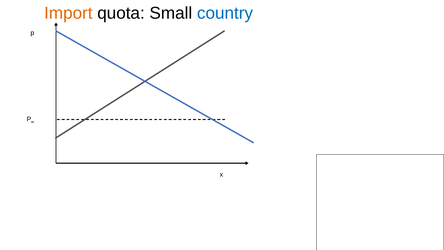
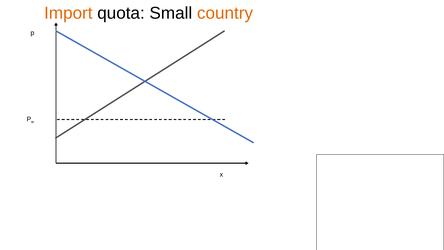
country colour: blue -> orange (225, 13)
